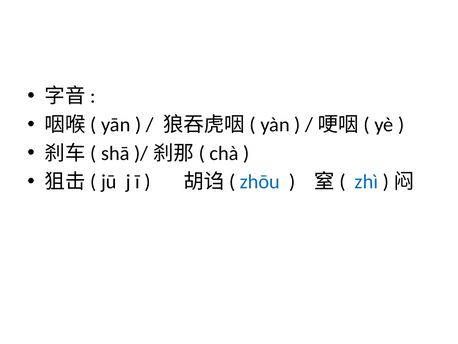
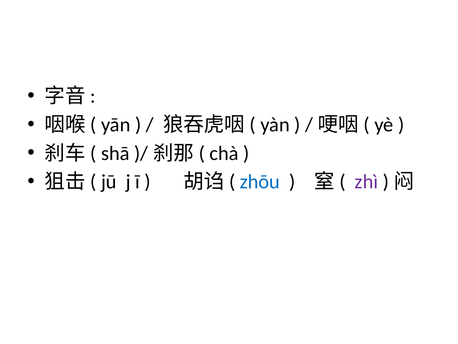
zhì colour: blue -> purple (366, 182)
